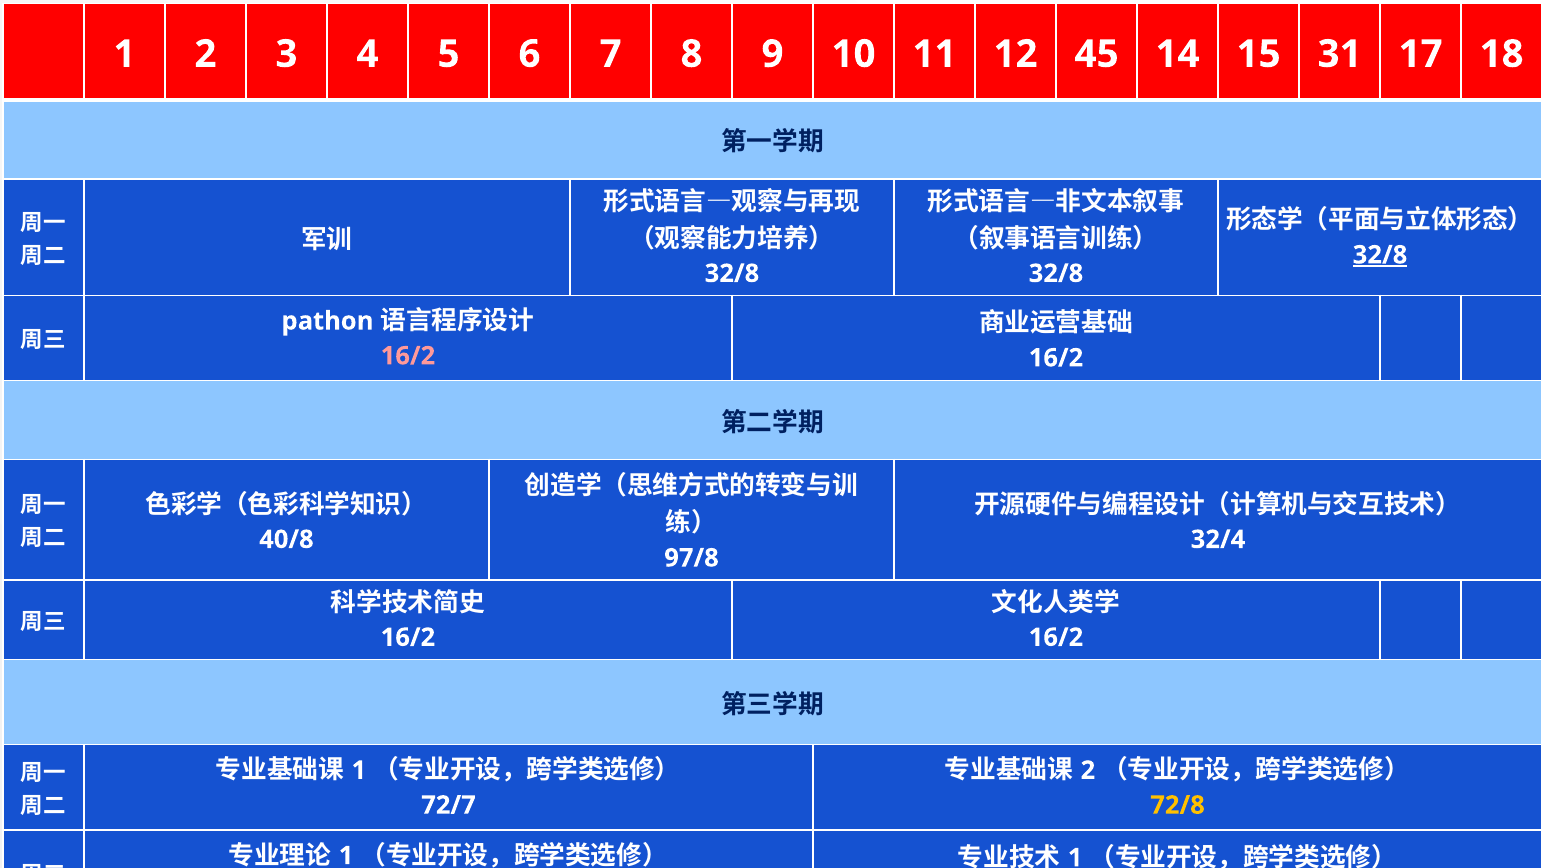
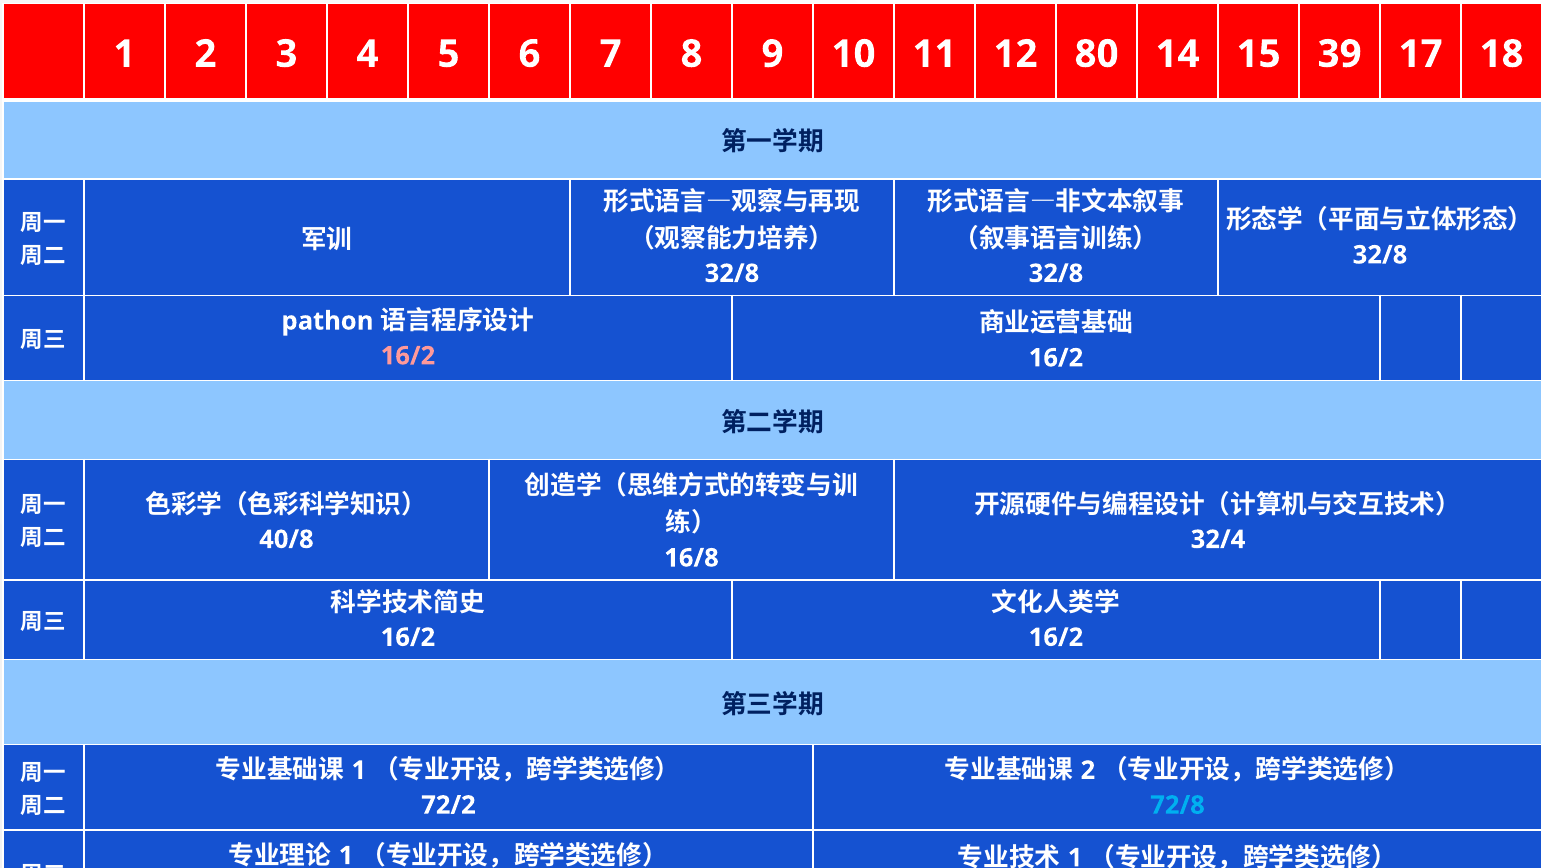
45: 45 -> 80 (1097, 54)
31: 31 -> 39 (1340, 54)
32/8 underline: present -> none (1380, 255)
97/8: 97/8 -> 16/8 (691, 558)
72/7: 72/7 -> 72/2 (448, 805)
72/8 colour: yellow -> light blue (1178, 805)
